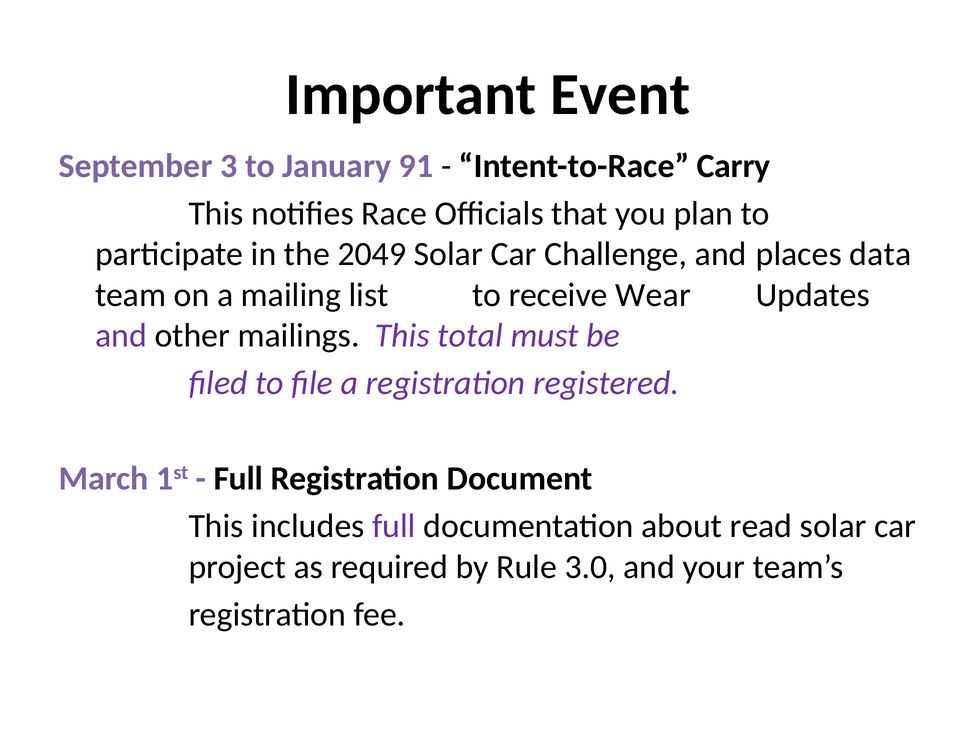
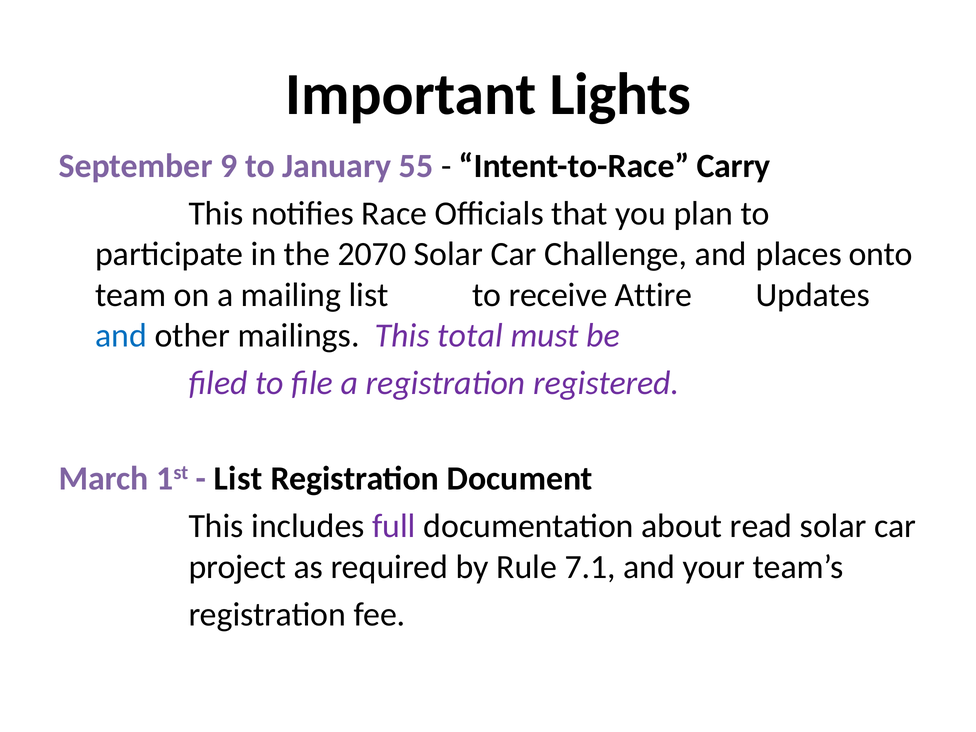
Event: Event -> Lights (620, 94)
3: 3 -> 9 (229, 166)
91: 91 -> 55 (416, 166)
2049: 2049 -> 2070 (372, 254)
data: data -> onto (881, 254)
Wear: Wear -> Attire (653, 295)
and colour: purple -> blue (121, 335)
Full: Full -> List (238, 479)
3.0: 3.0 -> 7.1 (590, 567)
